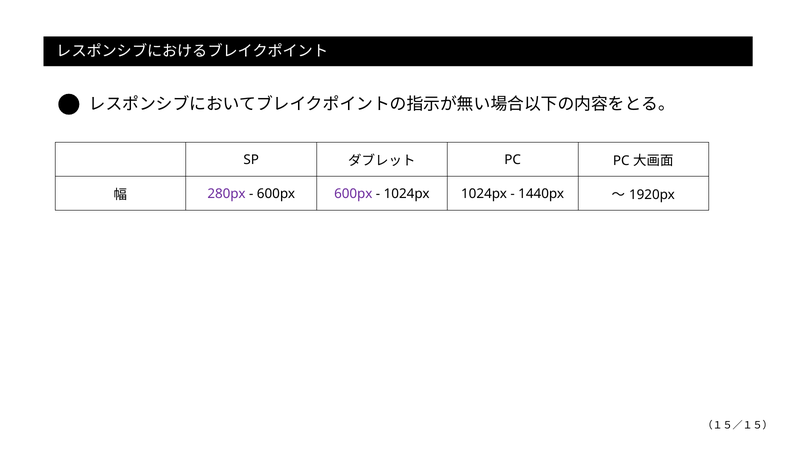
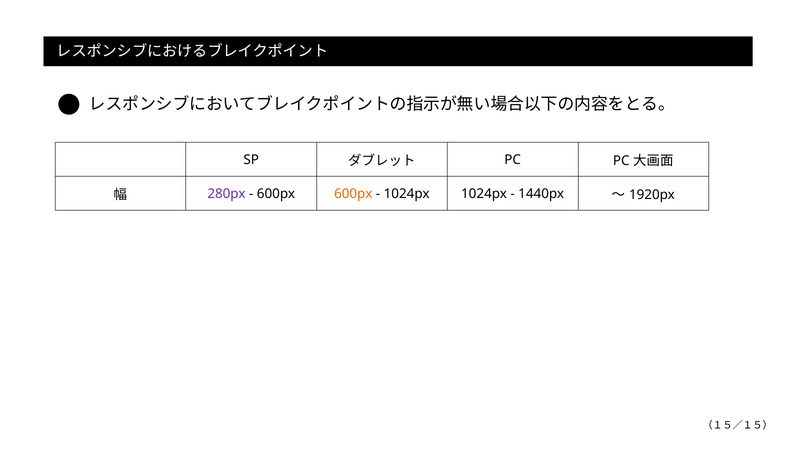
600px colour: purple -> orange (353, 194)
